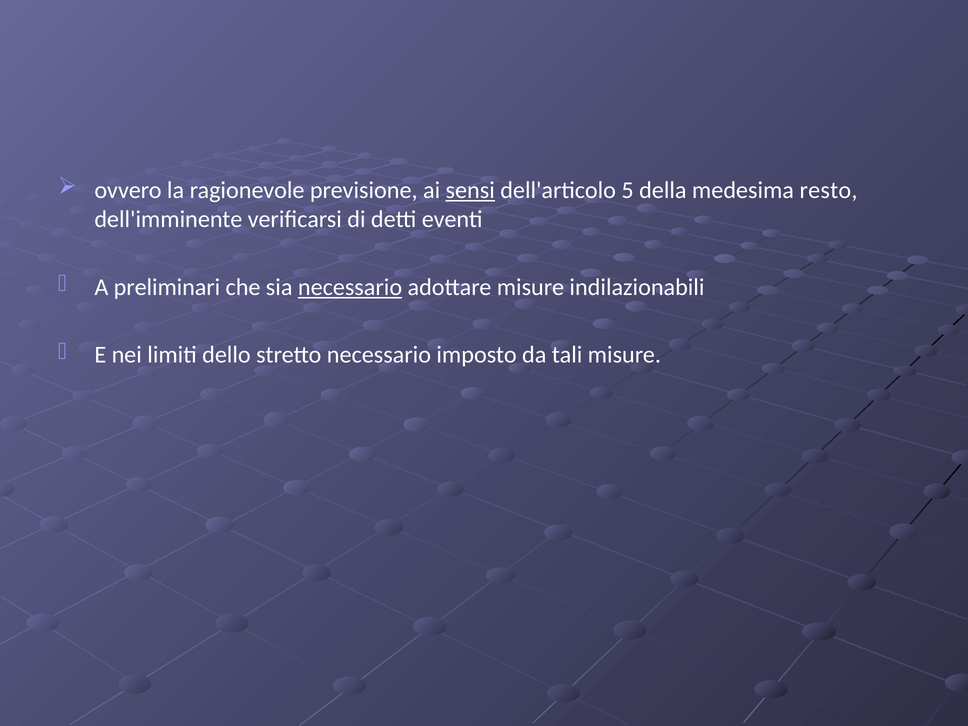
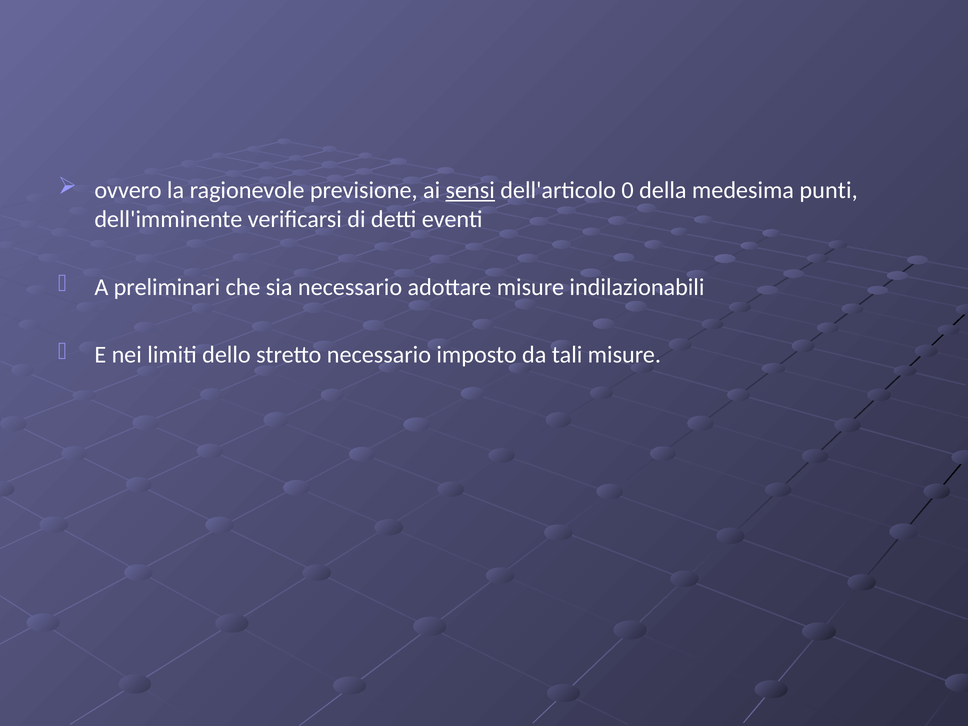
5: 5 -> 0 (628, 190)
resto: resto -> punti (829, 190)
necessario underline: present -> none (350, 287)
